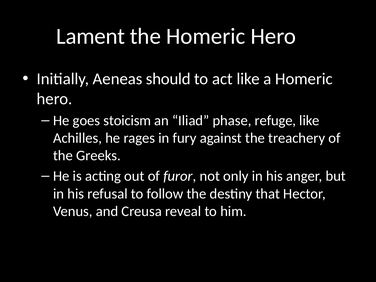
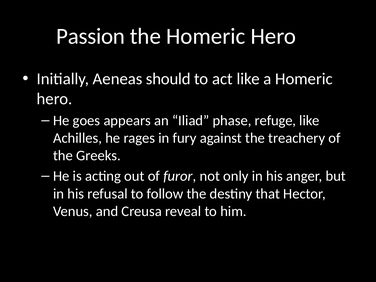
Lament: Lament -> Passion (91, 36)
stoicism: stoicism -> appears (127, 121)
